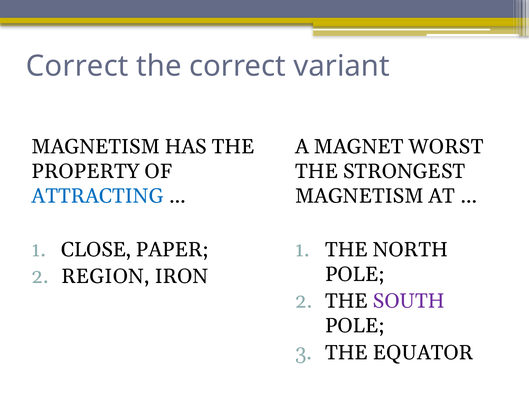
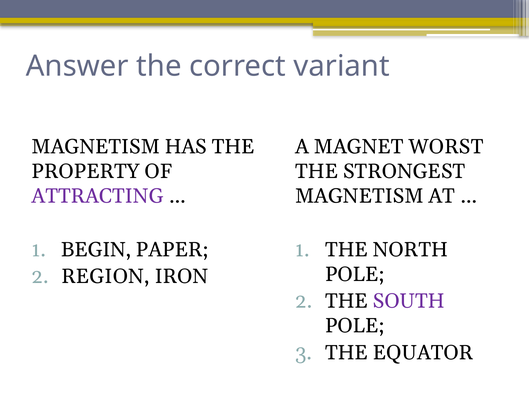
Correct: Correct -> Answer (77, 66)
ATTRACTING colour: blue -> purple (98, 196)
CLOSE: CLOSE -> BEGIN (96, 249)
